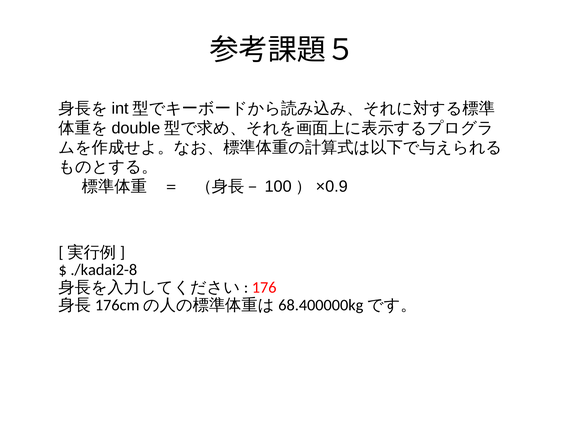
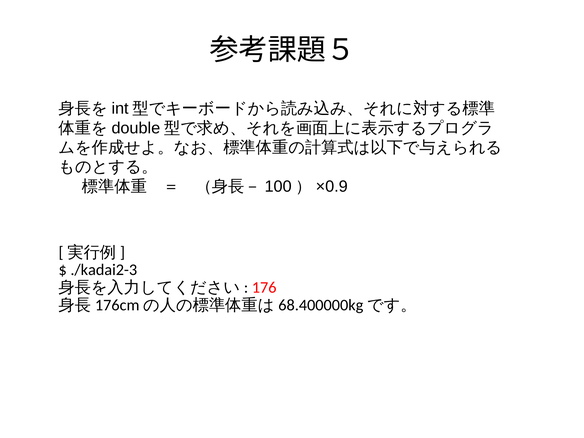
./kadai2-8: ./kadai2-8 -> ./kadai2-3 (104, 270)
